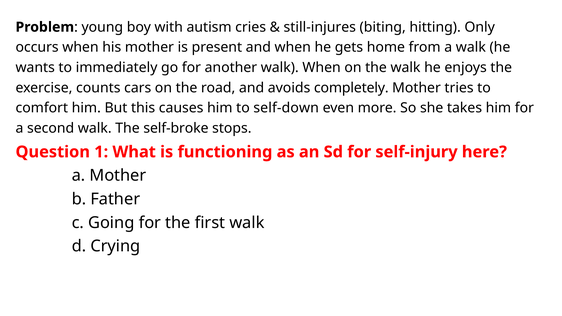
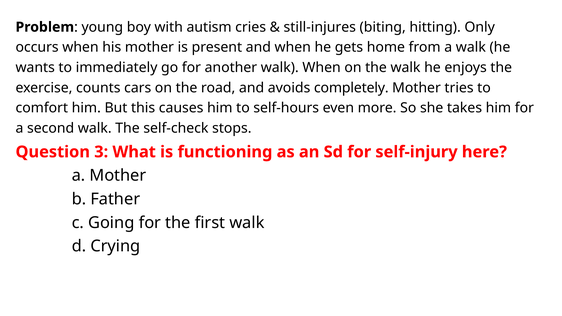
self-down: self-down -> self-hours (286, 108)
self-broke: self-broke -> self-check (176, 128)
1: 1 -> 3 (101, 152)
